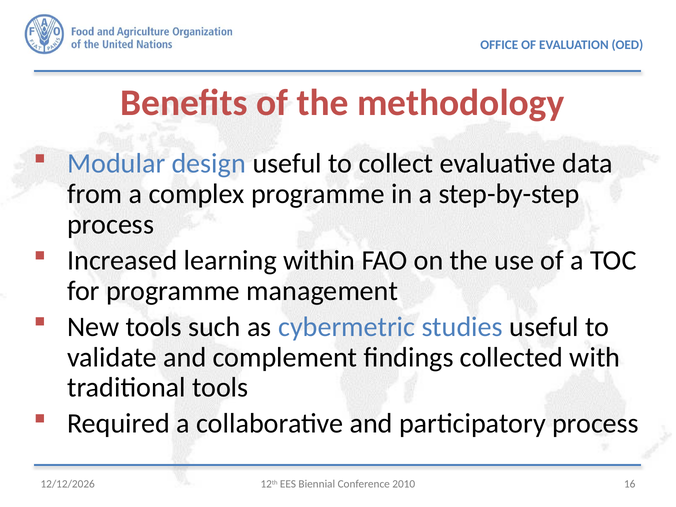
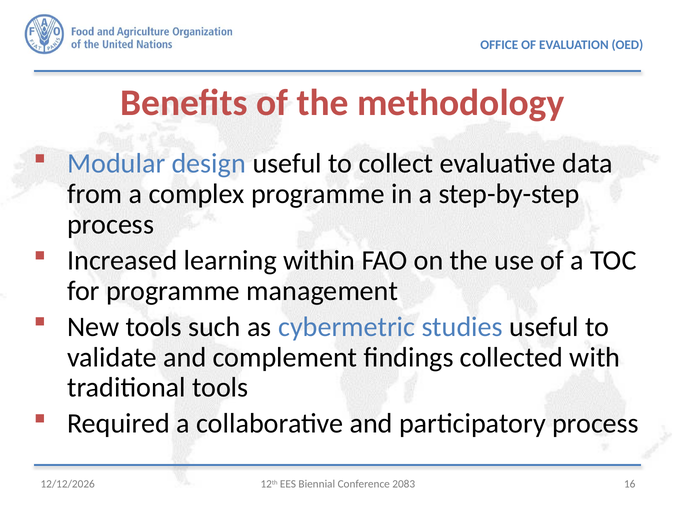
2010: 2010 -> 2083 (404, 484)
